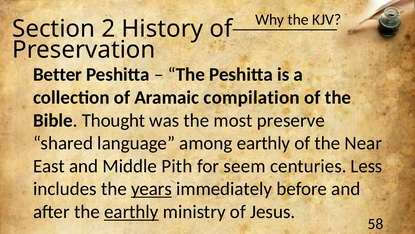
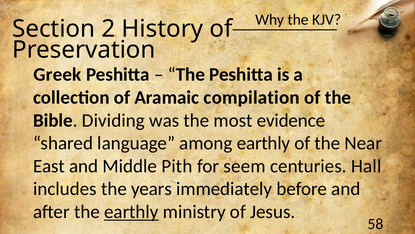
Better: Better -> Greek (57, 74)
Thought: Thought -> Dividing (113, 120)
preserve: preserve -> evidence (291, 120)
Less: Less -> Hall (366, 166)
years underline: present -> none (152, 189)
